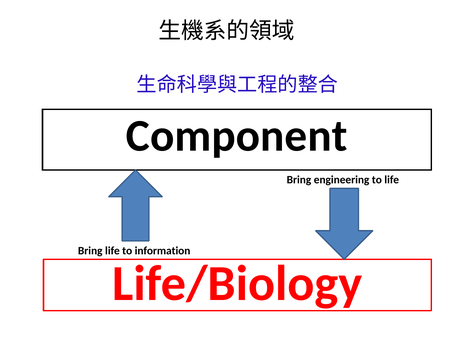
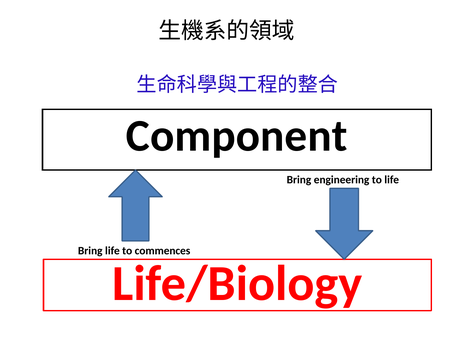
information: information -> commences (163, 251)
